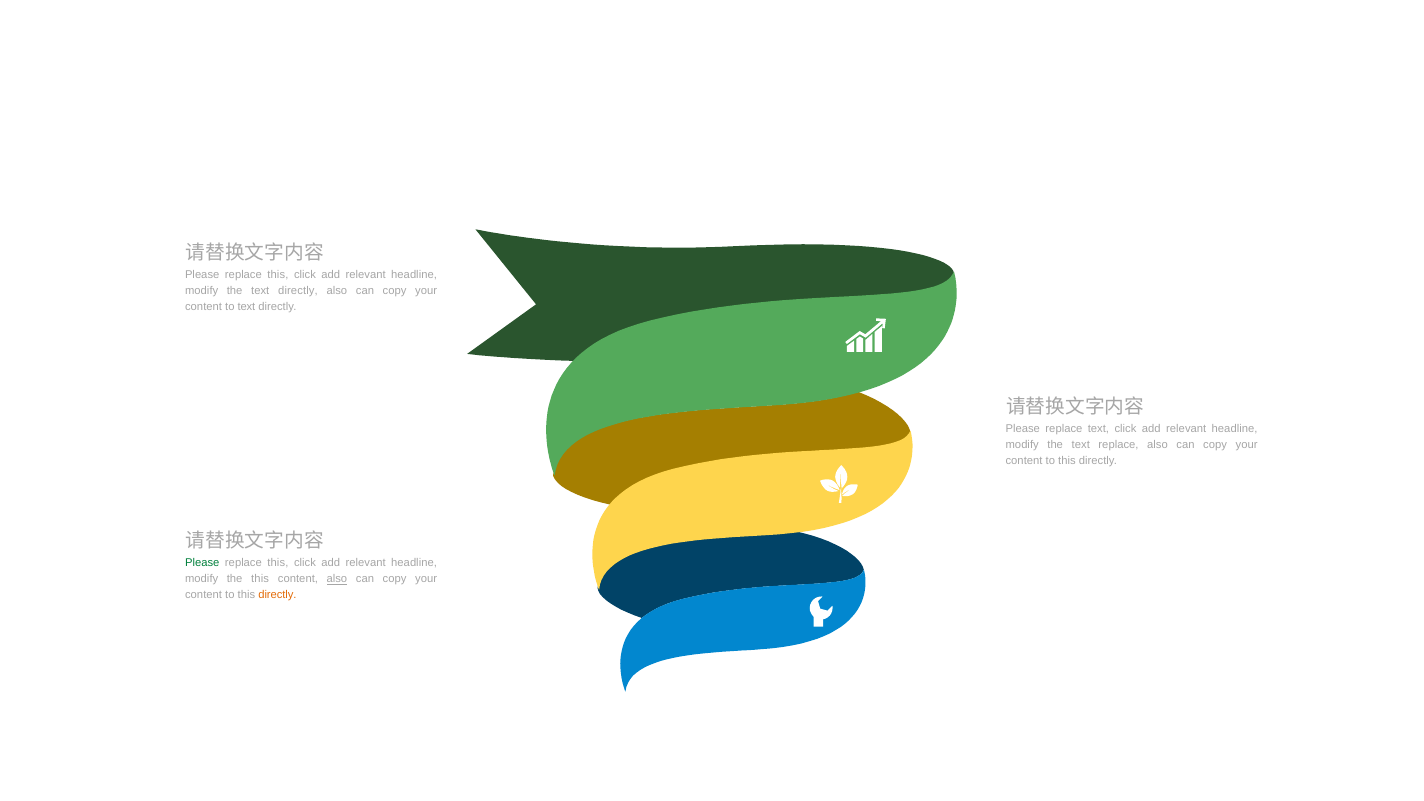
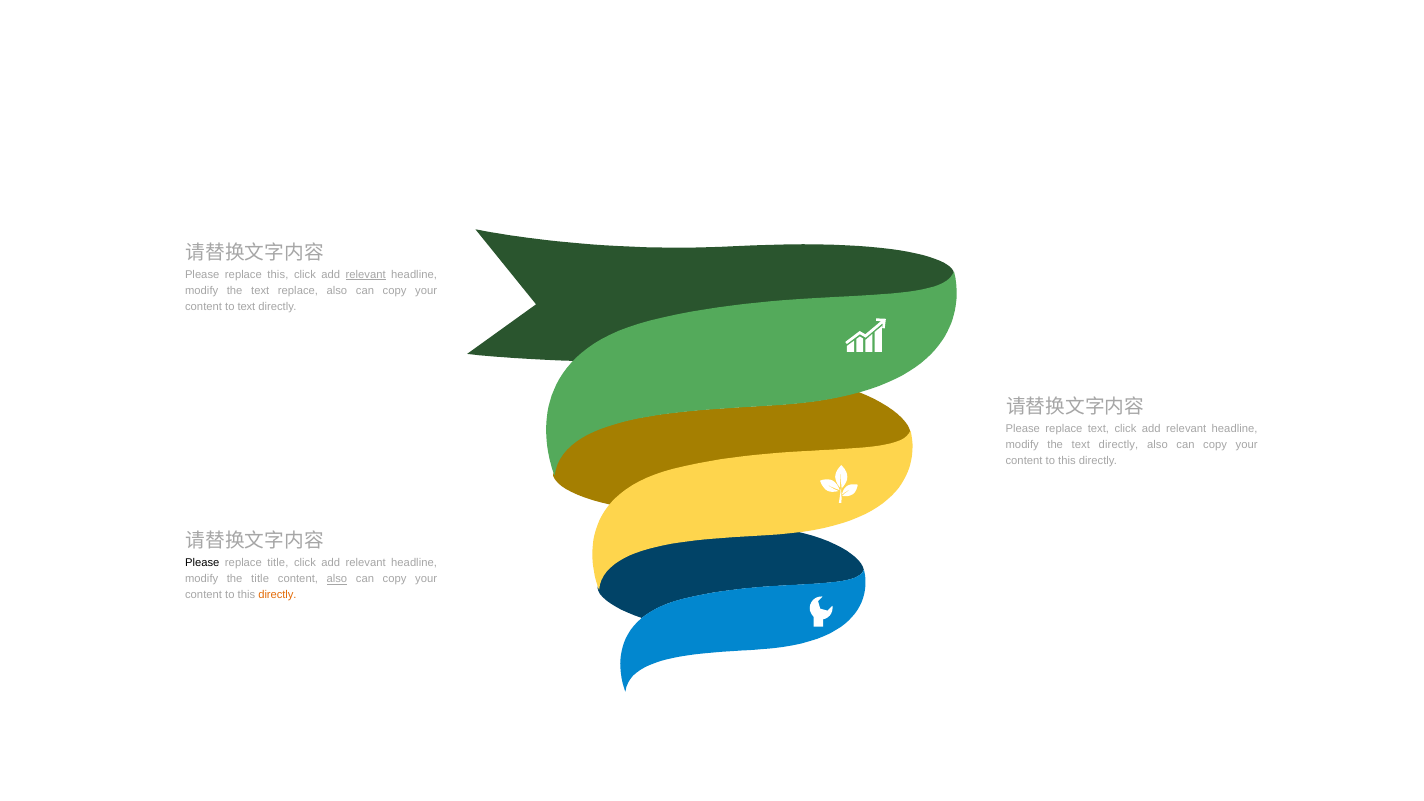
relevant underline: none -> present (366, 275)
the text directly: directly -> replace (298, 291)
the text replace: replace -> directly (1118, 445)
Please colour: green -> black (202, 563)
this: this -> title (278, 563)
the this: this -> title (260, 579)
